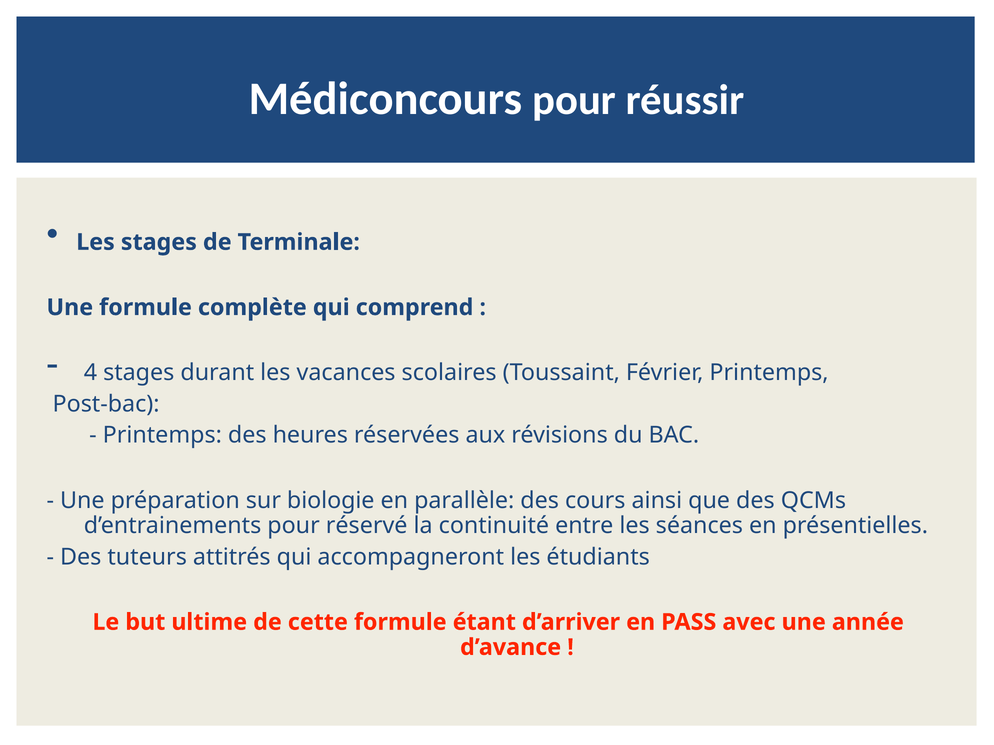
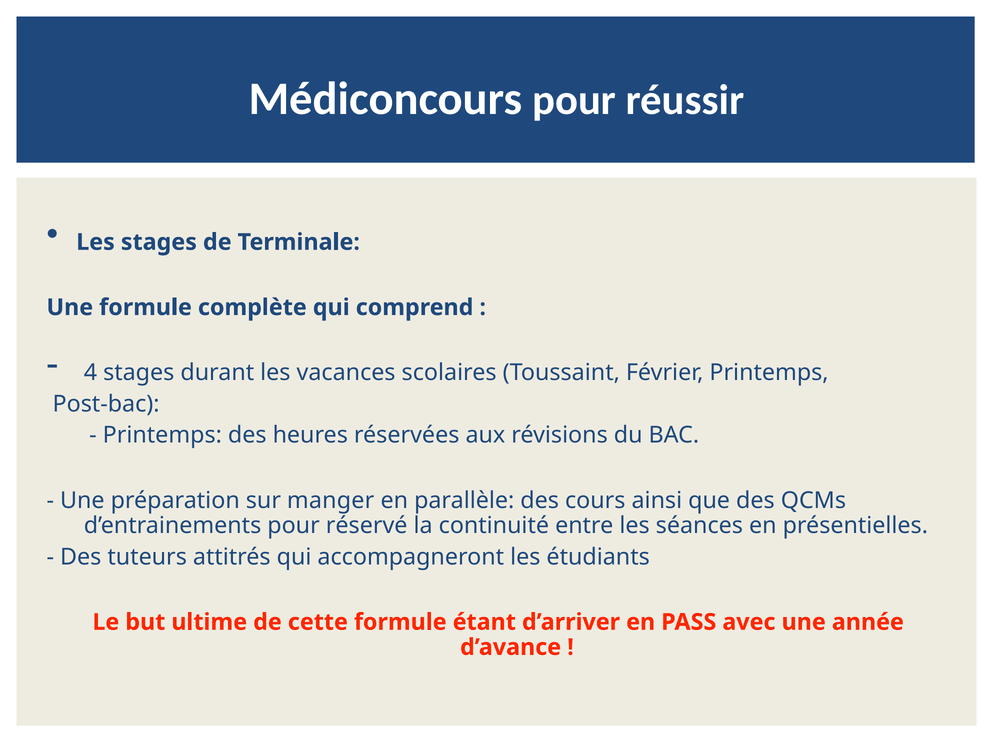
biologie: biologie -> manger (331, 501)
